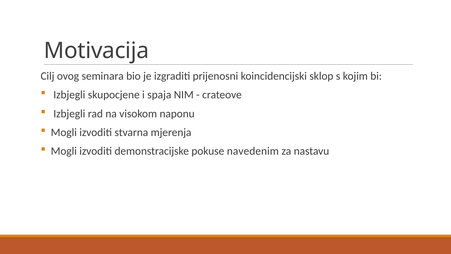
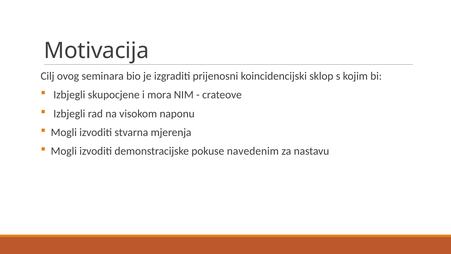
spaja: spaja -> mora (159, 95)
